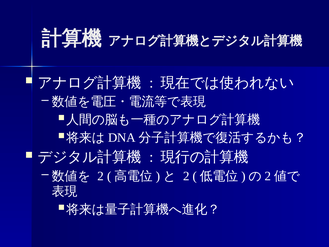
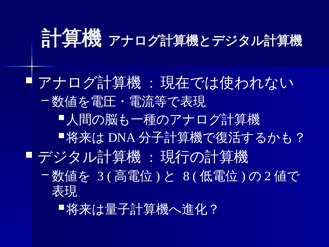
2: 2 -> 3 (101, 176)
2: 2 -> 8 (186, 176)
